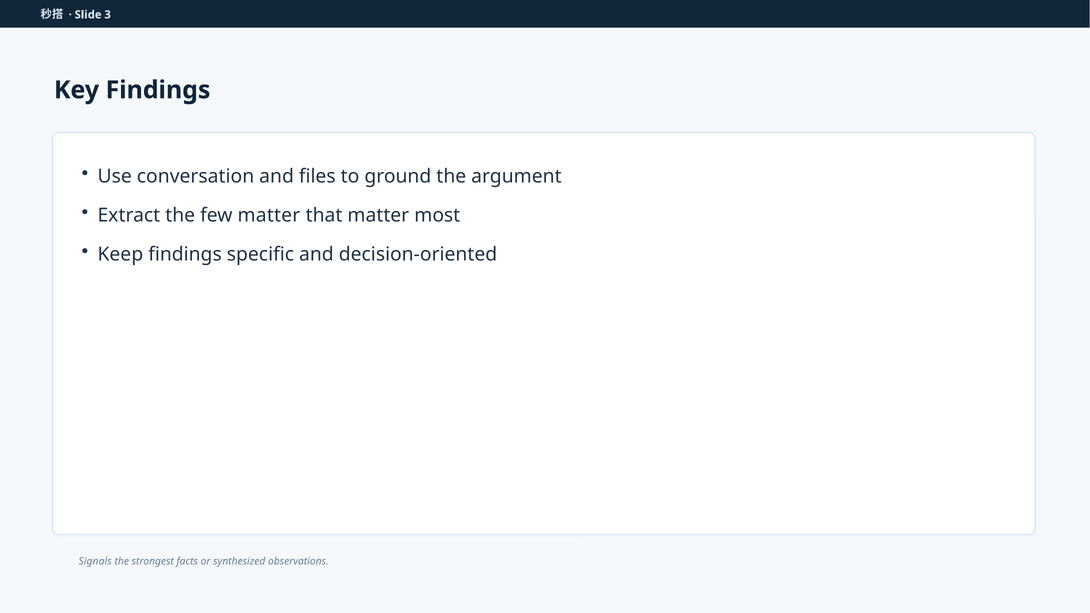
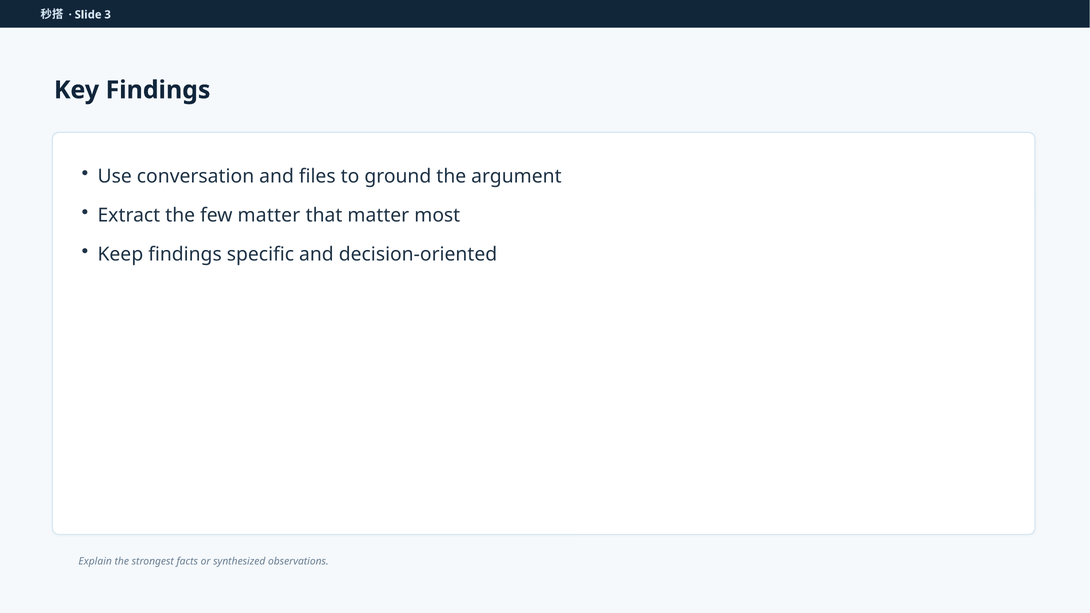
Signals: Signals -> Explain (95, 561)
